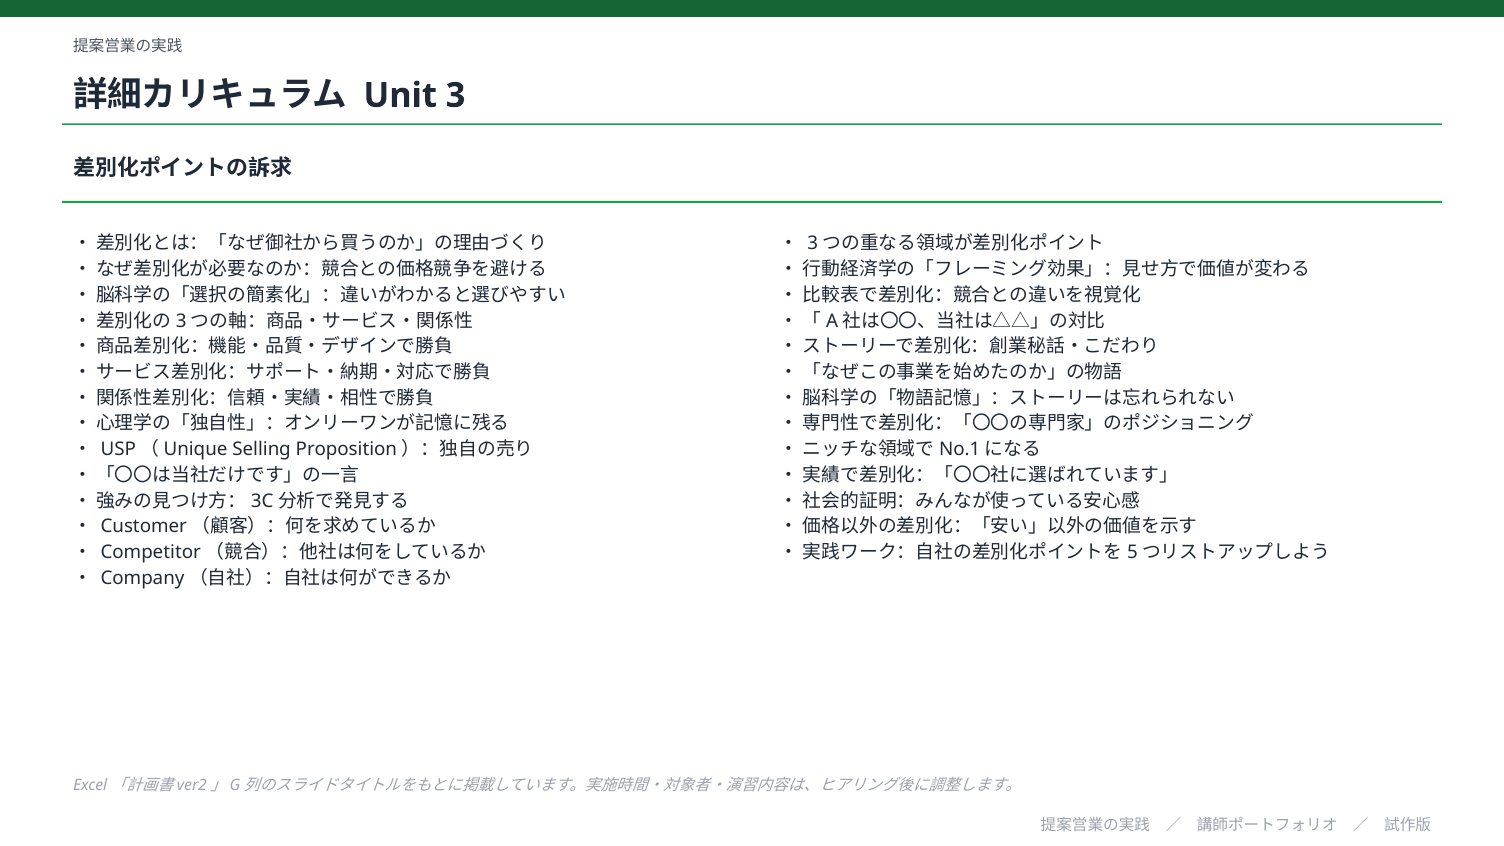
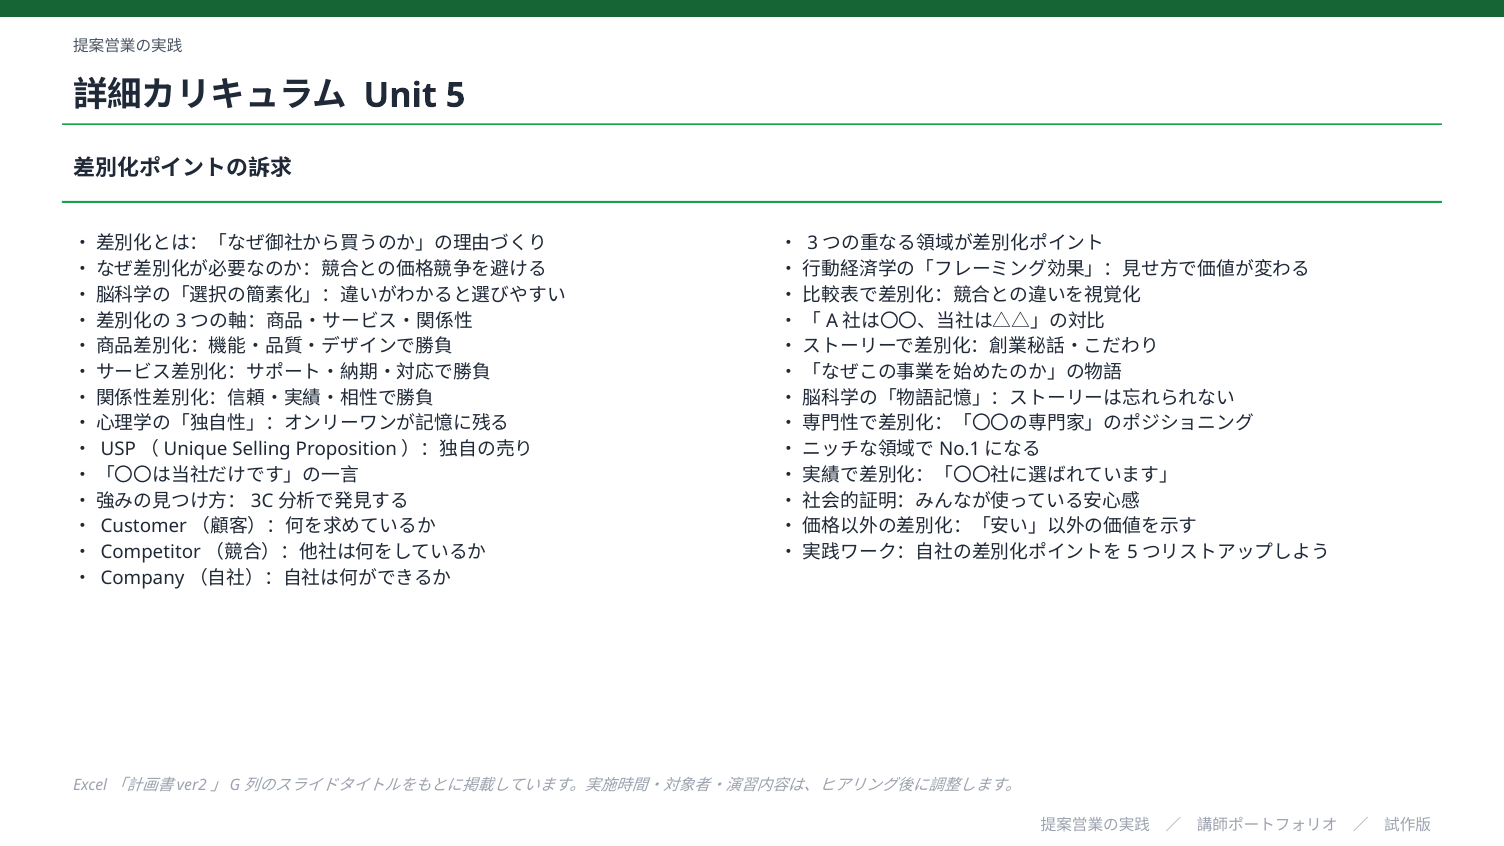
3: 3 -> 5 (456, 95)
